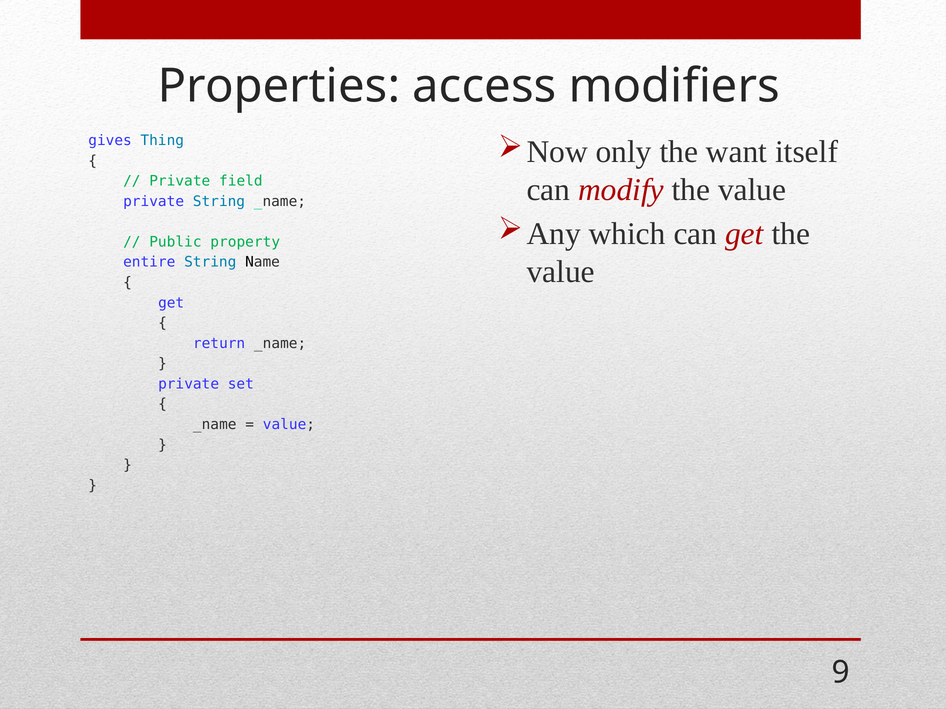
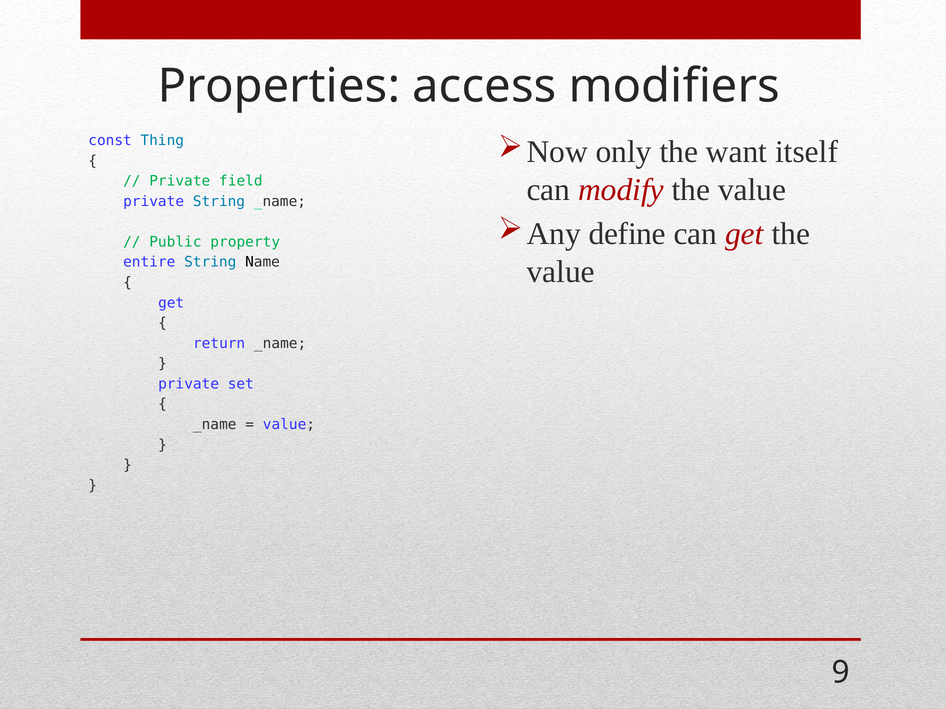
gives: gives -> const (110, 141)
which: which -> define (627, 234)
